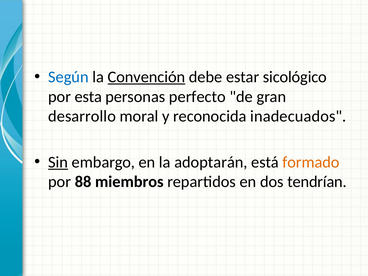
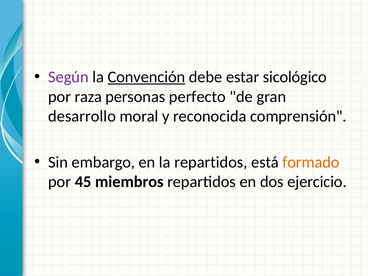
Según colour: blue -> purple (68, 77)
esta: esta -> raza (88, 97)
inadecuados: inadecuados -> comprensión (298, 116)
Sin underline: present -> none (58, 162)
la adoptarán: adoptarán -> repartidos (211, 162)
88: 88 -> 45 (83, 182)
tendrían: tendrían -> ejercicio (317, 182)
